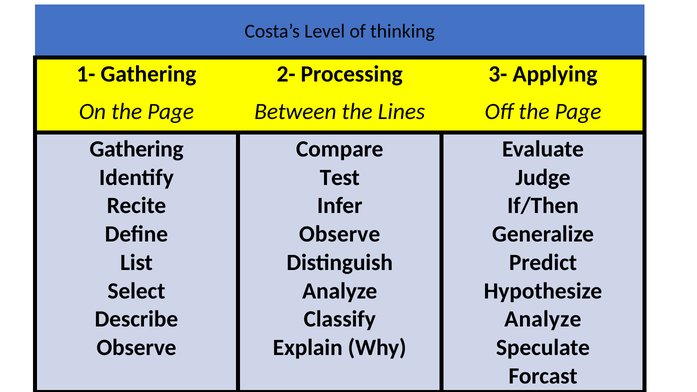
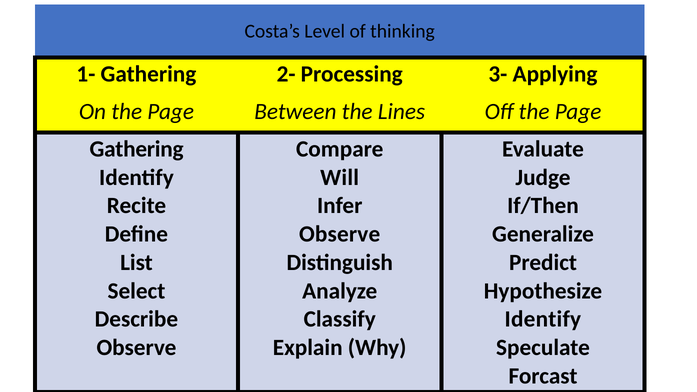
Test: Test -> Will (340, 177)
Analyze: Analyze -> Identify (543, 319)
